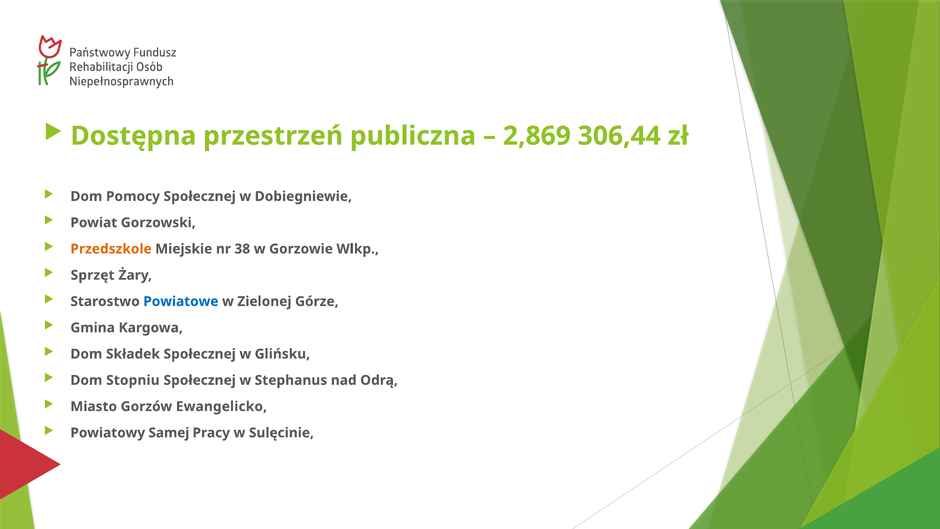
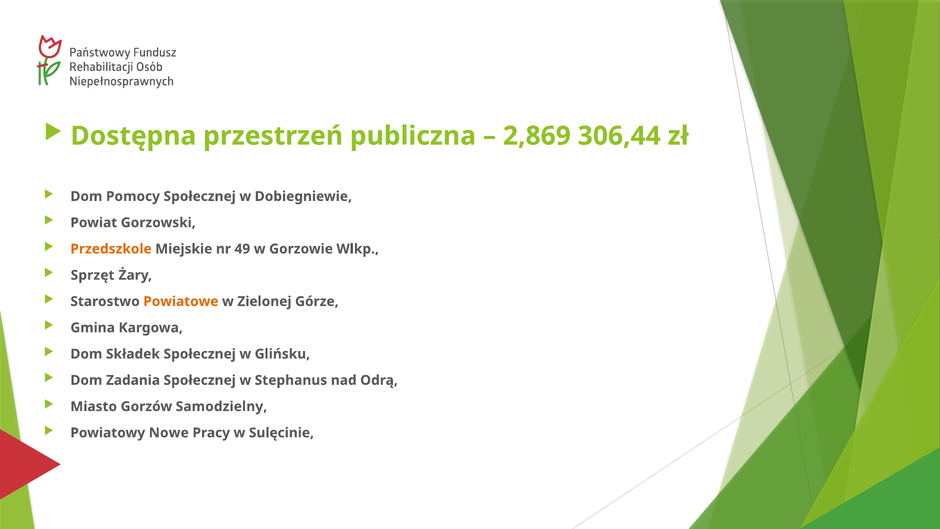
38: 38 -> 49 (242, 249)
Powiatowe colour: blue -> orange (181, 301)
Stopniu: Stopniu -> Zadania (133, 380)
Ewangelicko: Ewangelicko -> Samodzielny (221, 406)
Samej: Samej -> Nowe (169, 433)
